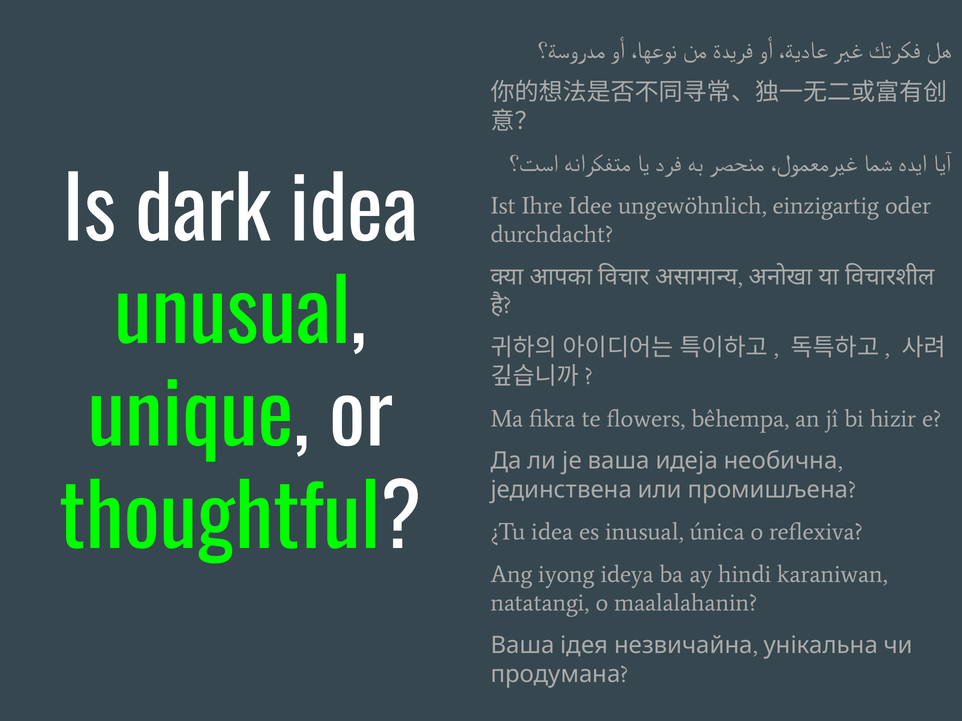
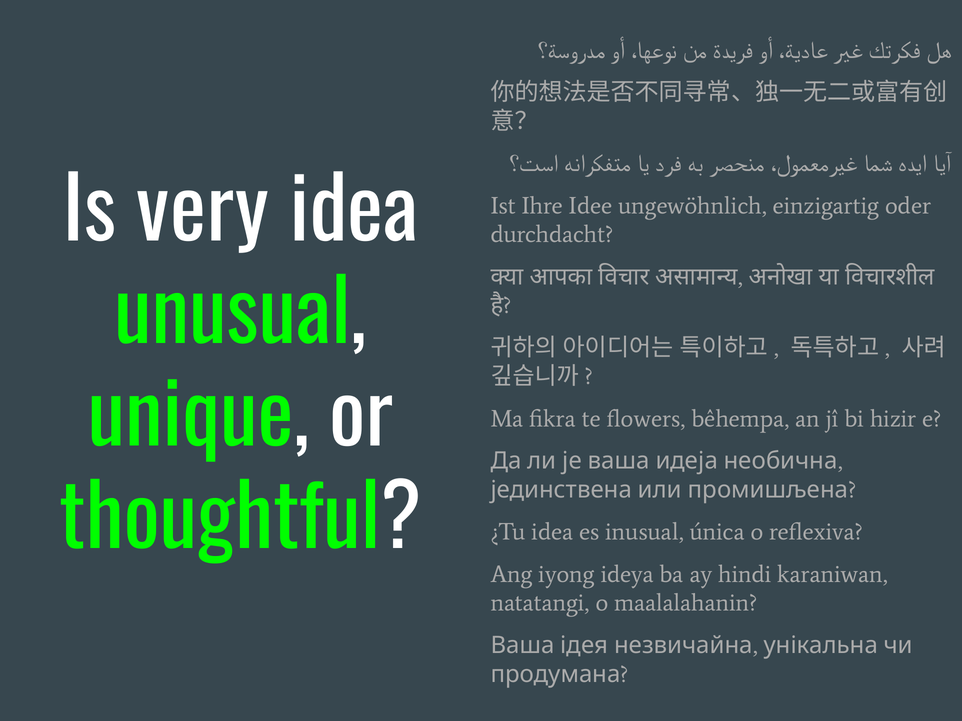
dark: dark -> very (202, 213)
